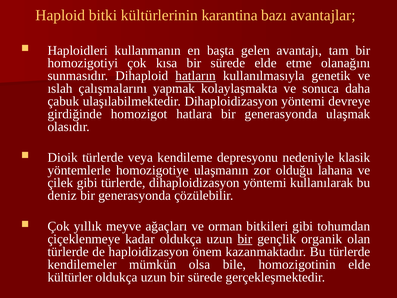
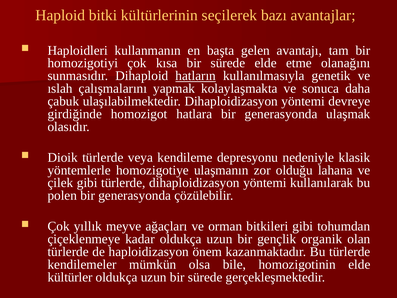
karantina: karantina -> seçilerek (229, 15)
deniz: deniz -> polen (62, 195)
bir underline: present -> none (245, 239)
